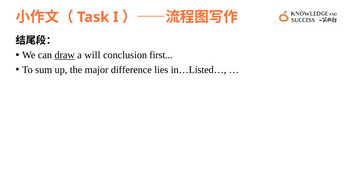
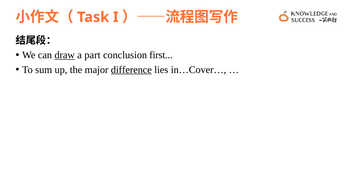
will: will -> part (92, 55)
difference underline: none -> present (131, 70)
in…Listed…: in…Listed… -> in…Cover… (199, 70)
